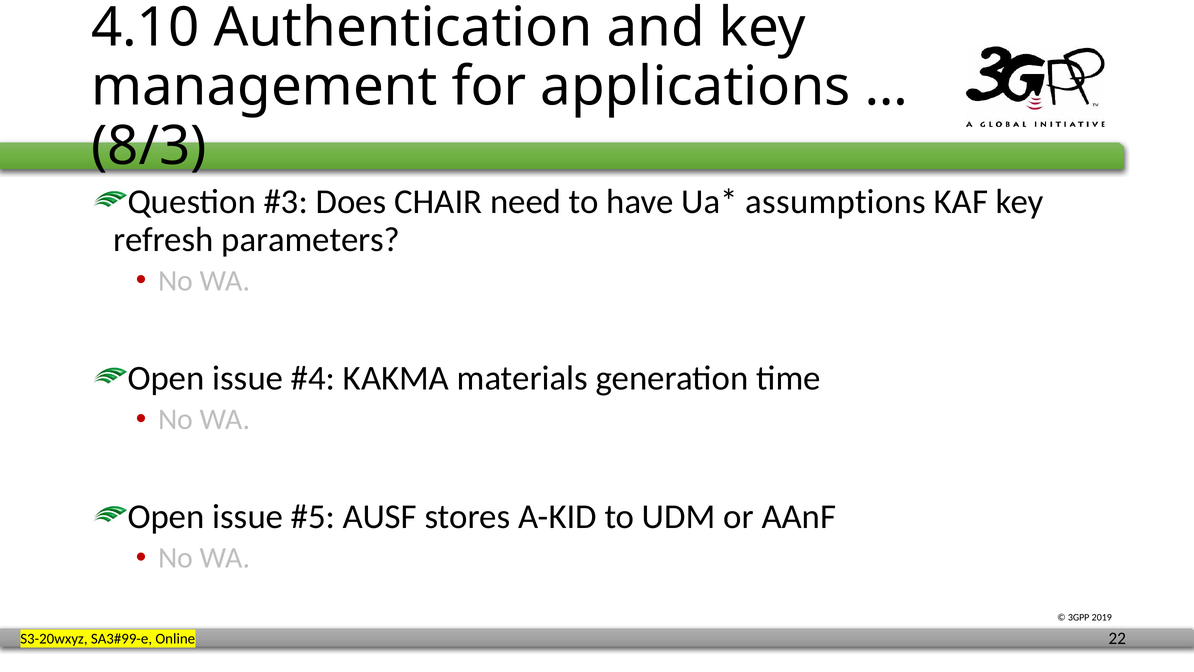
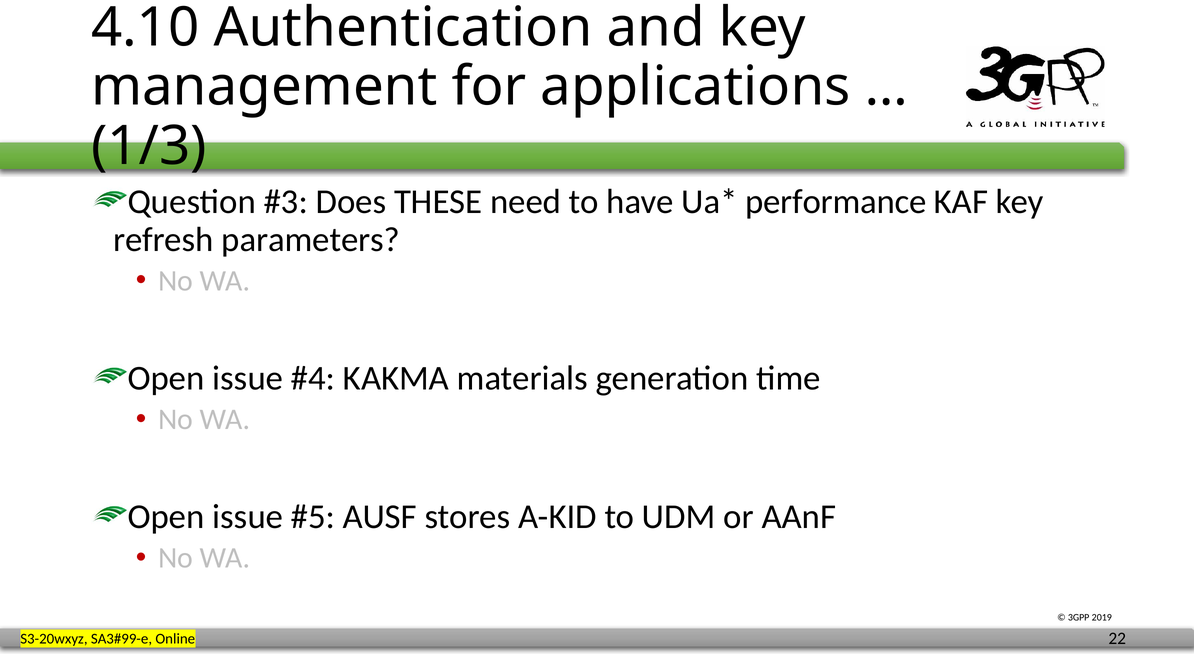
8/3: 8/3 -> 1/3 (149, 146)
CHAIR: CHAIR -> THESE (438, 202)
assumptions: assumptions -> performance (836, 202)
